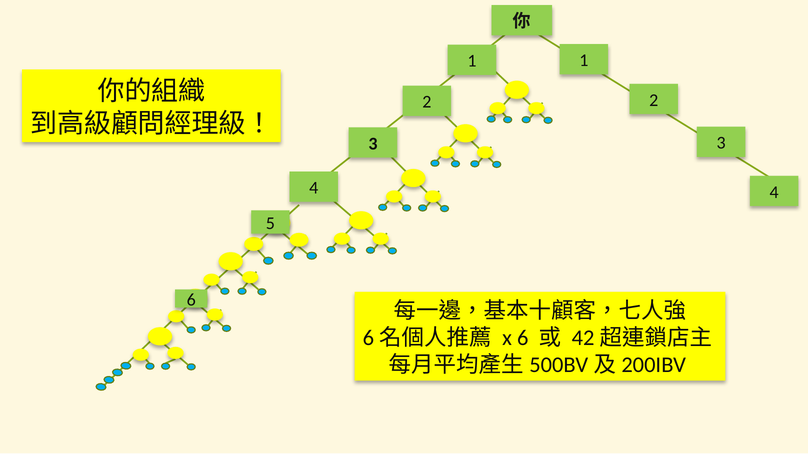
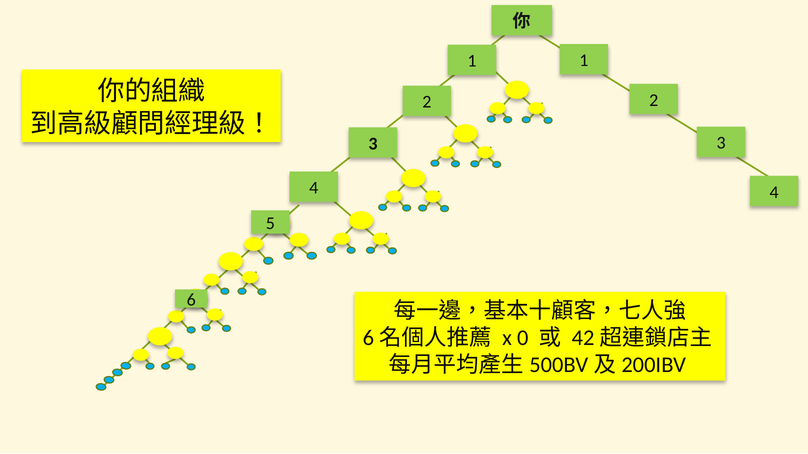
x 6: 6 -> 0 (523, 338)
